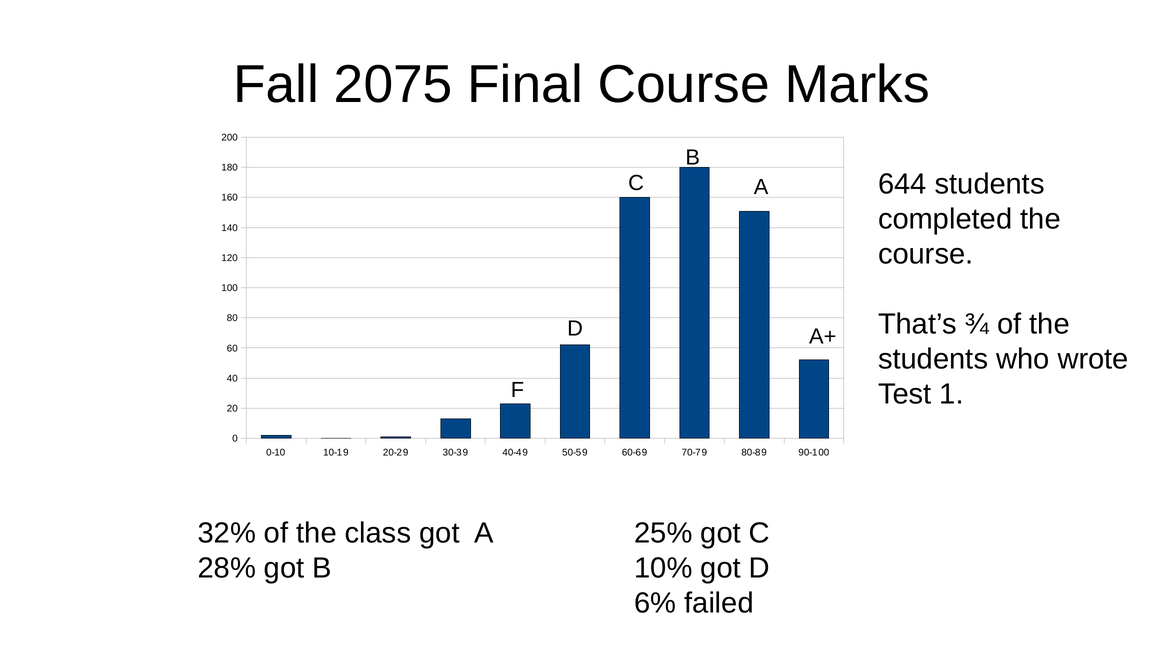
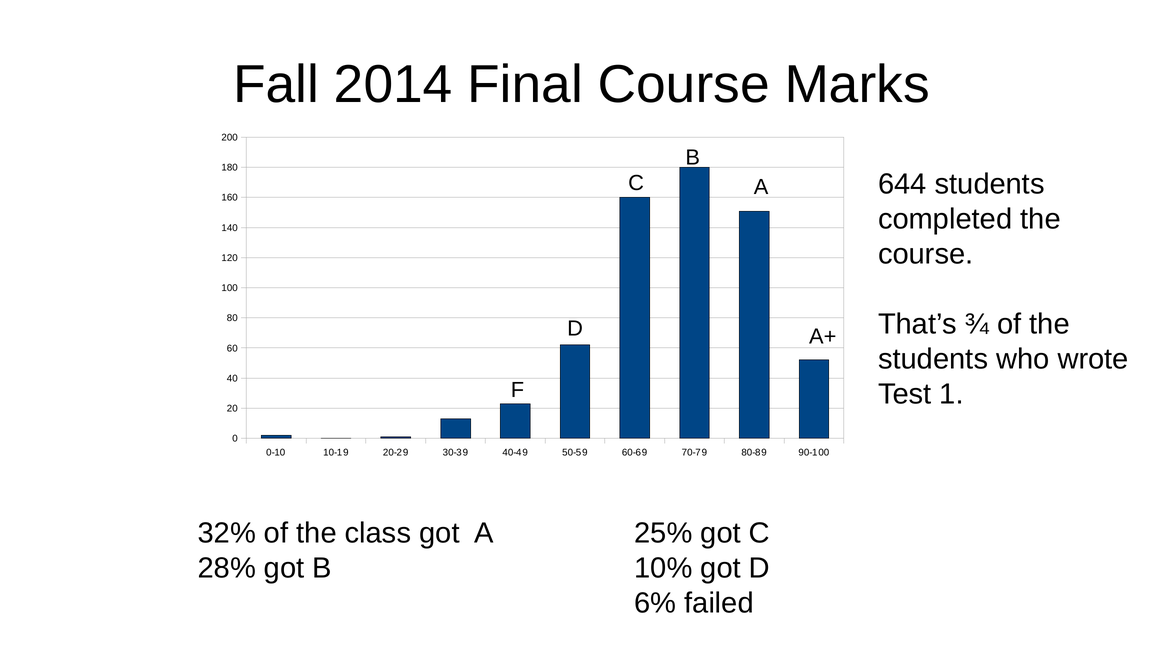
2075: 2075 -> 2014 (393, 85)
